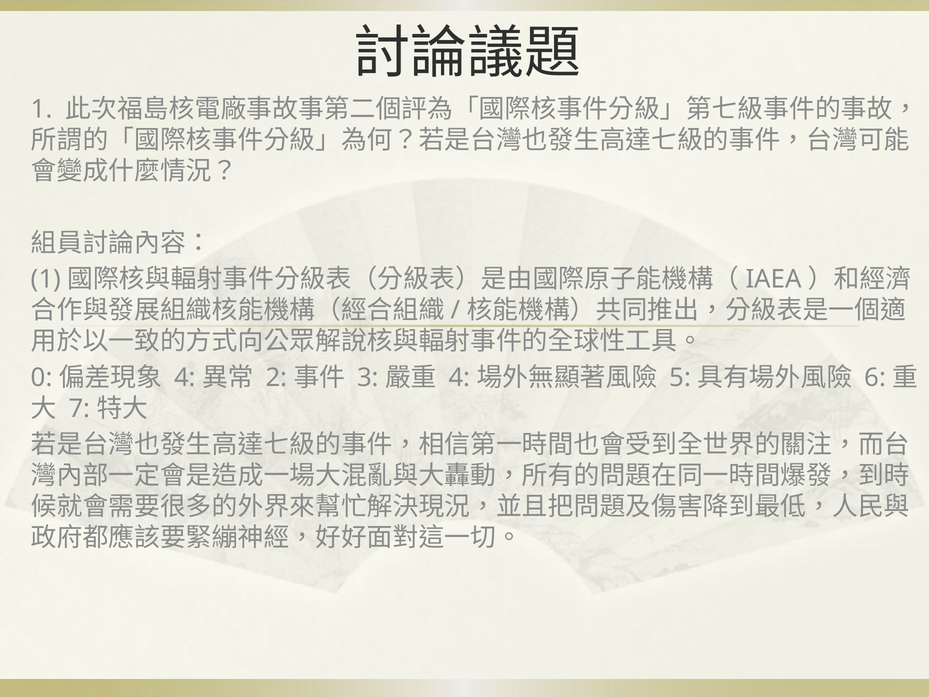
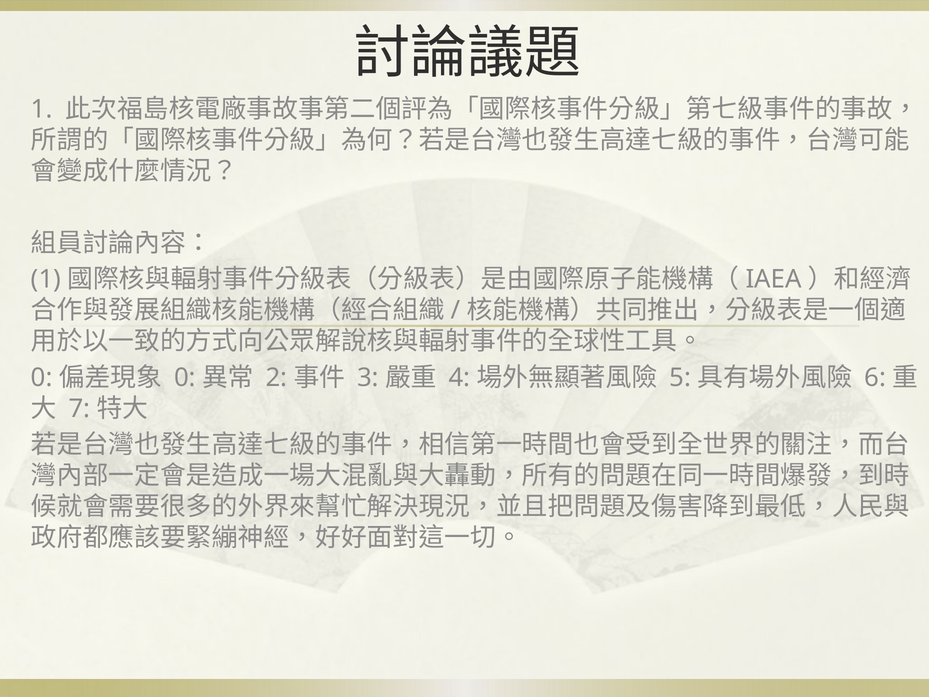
4: 4 -> 0 (185, 377)
